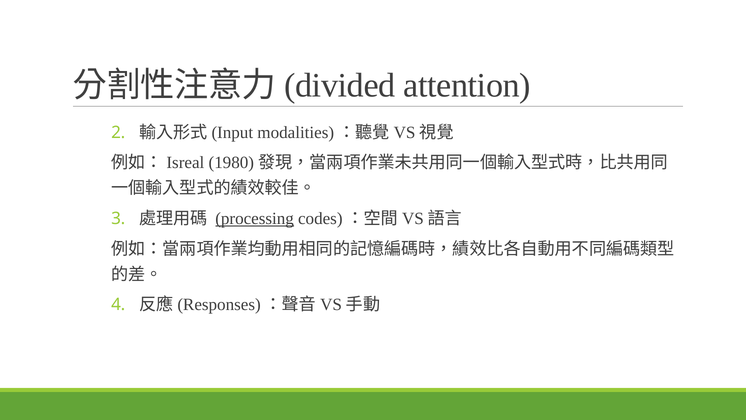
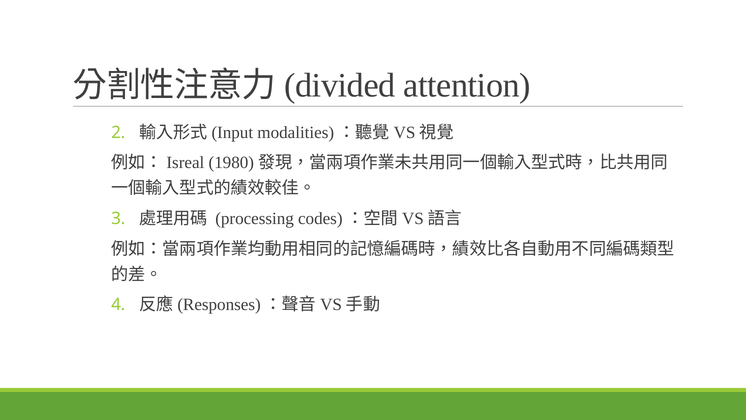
processing underline: present -> none (255, 218)
